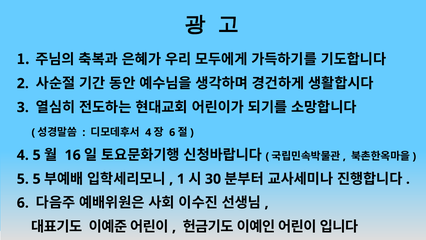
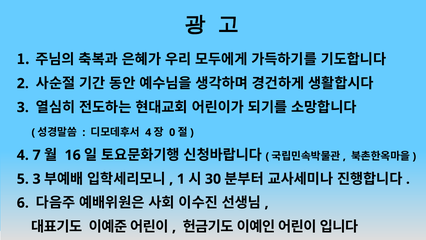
6: 6 -> 0 (172, 132)
4 5: 5 -> 7 (37, 155)
5 5: 5 -> 3 (37, 179)
